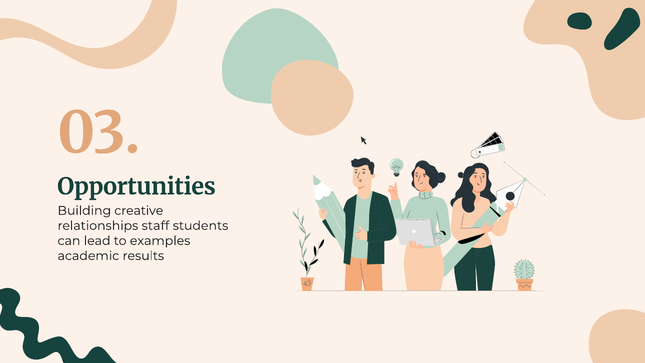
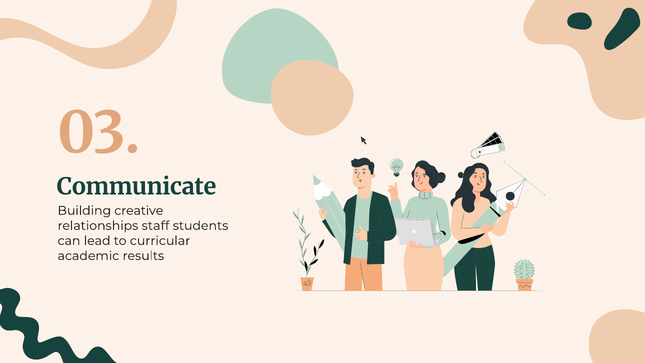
Opportunities: Opportunities -> Communicate (137, 187)
examples: examples -> curricular (160, 241)
